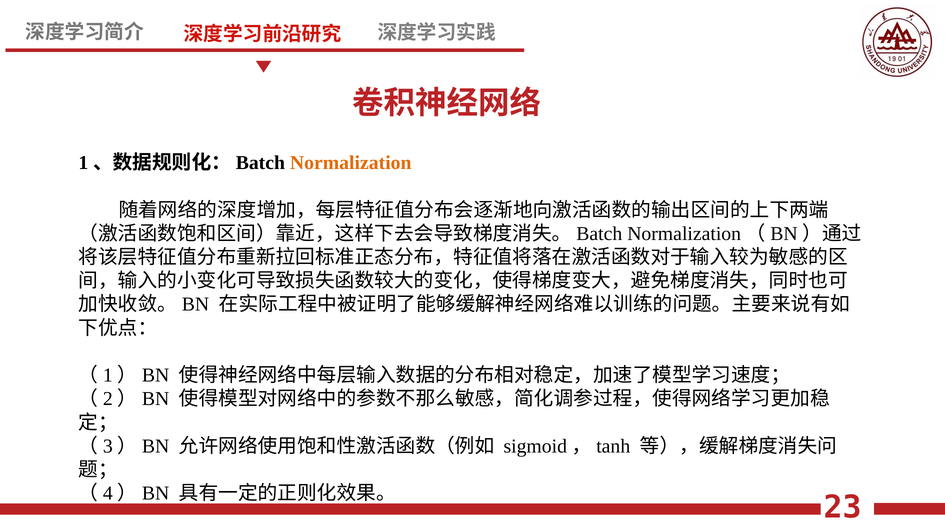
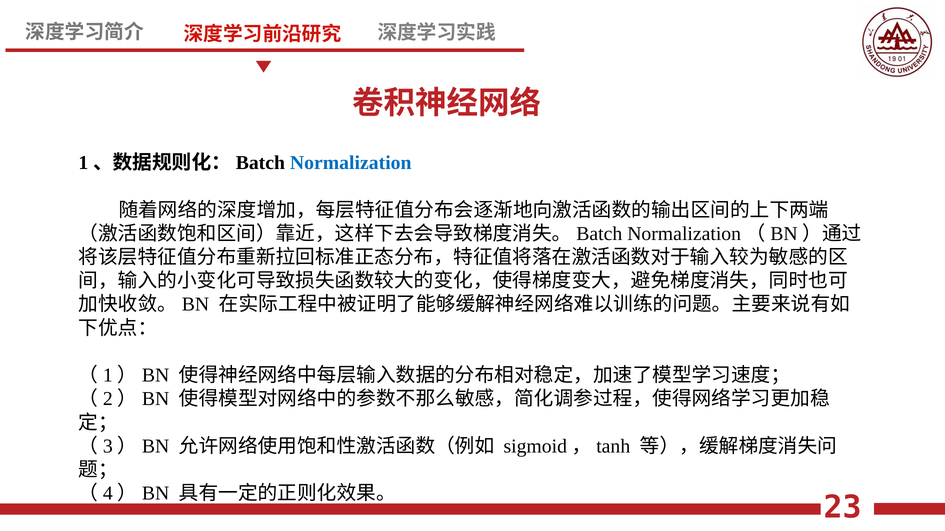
Normalization colour: orange -> blue (351, 163)
